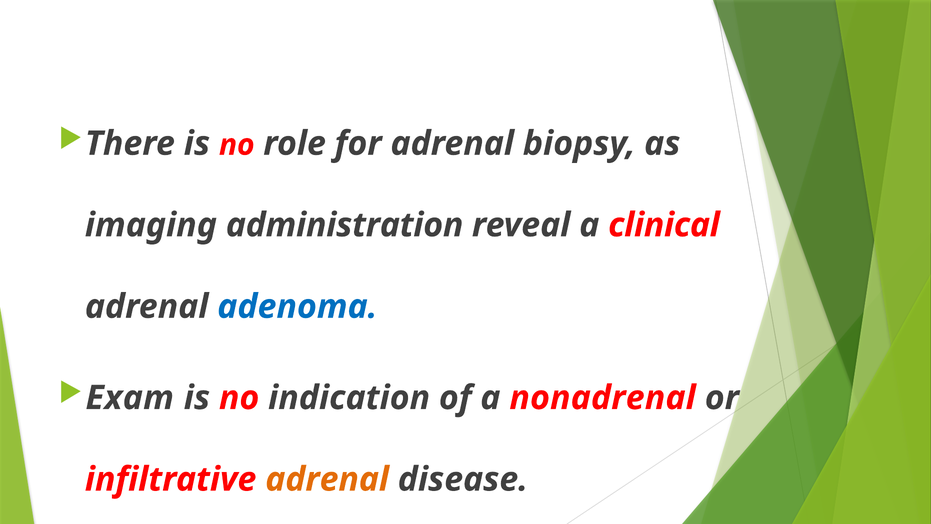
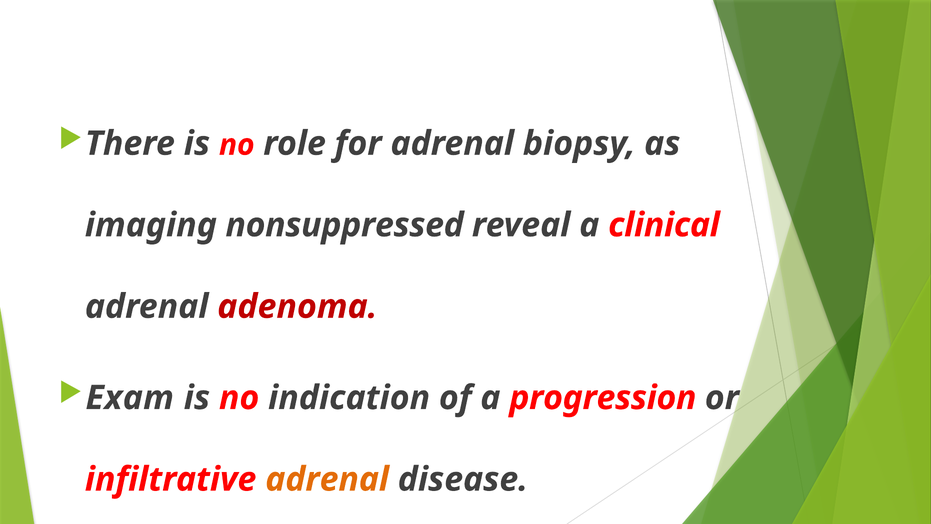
administration: administration -> nonsuppressed (345, 225)
adenoma colour: blue -> red (297, 306)
nonadrenal: nonadrenal -> progression (603, 398)
